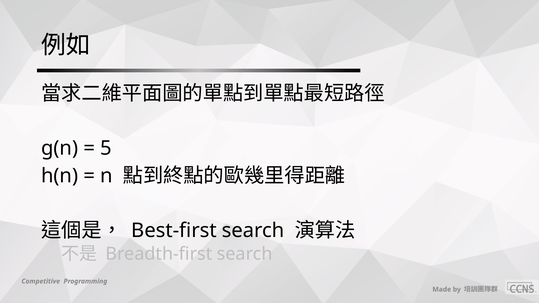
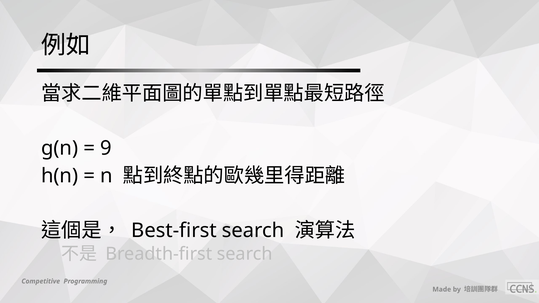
5: 5 -> 9 (106, 148)
